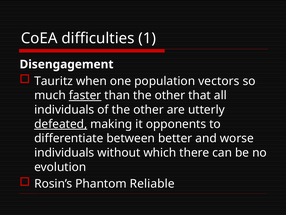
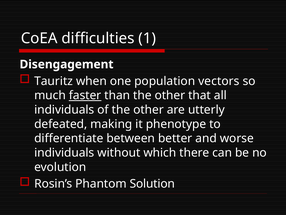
defeated underline: present -> none (61, 124)
opponents: opponents -> phenotype (176, 124)
Reliable: Reliable -> Solution (152, 183)
